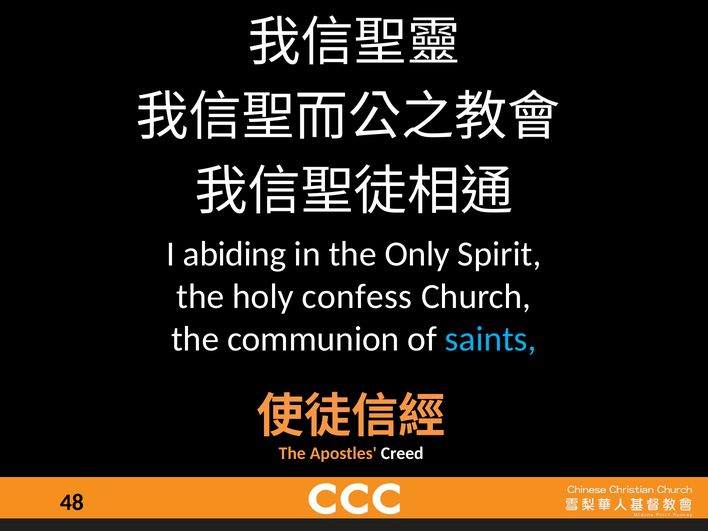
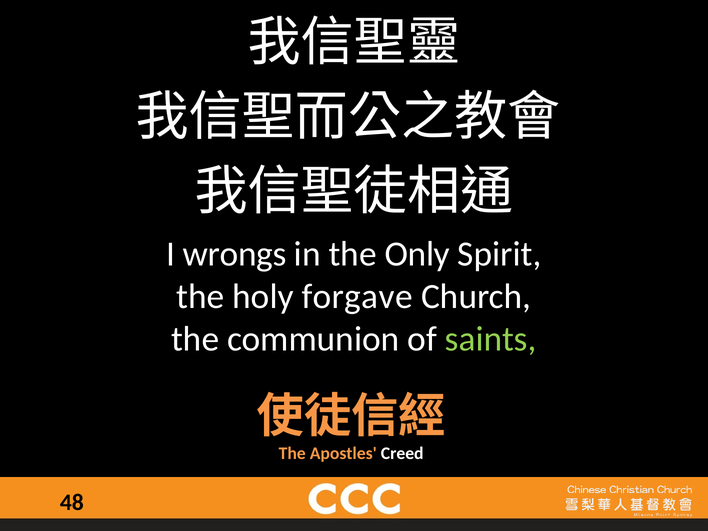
abiding: abiding -> wrongs (235, 254)
confess: confess -> forgave (357, 297)
saints colour: light blue -> light green (491, 339)
